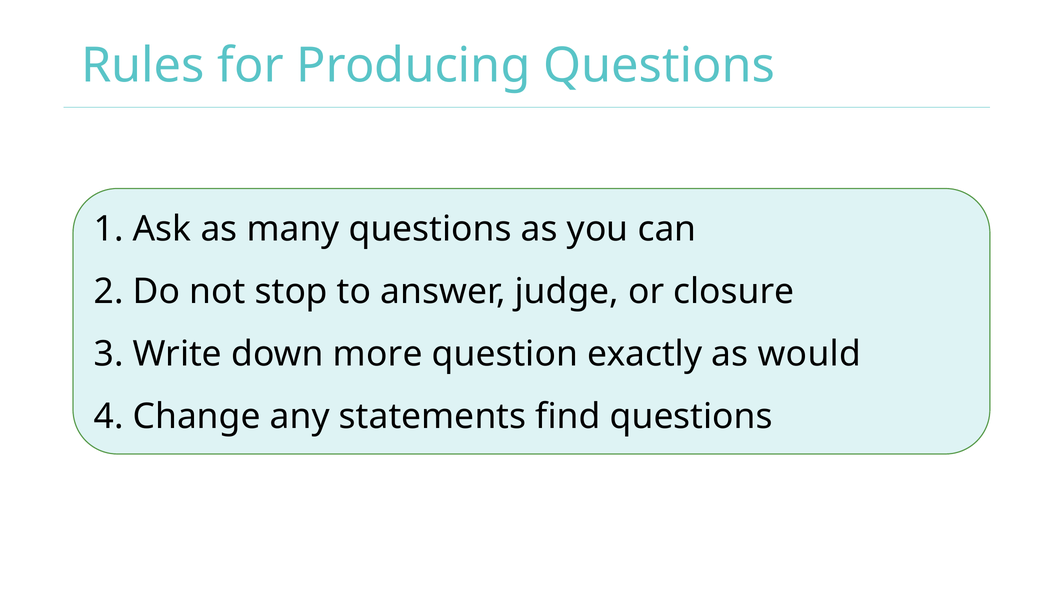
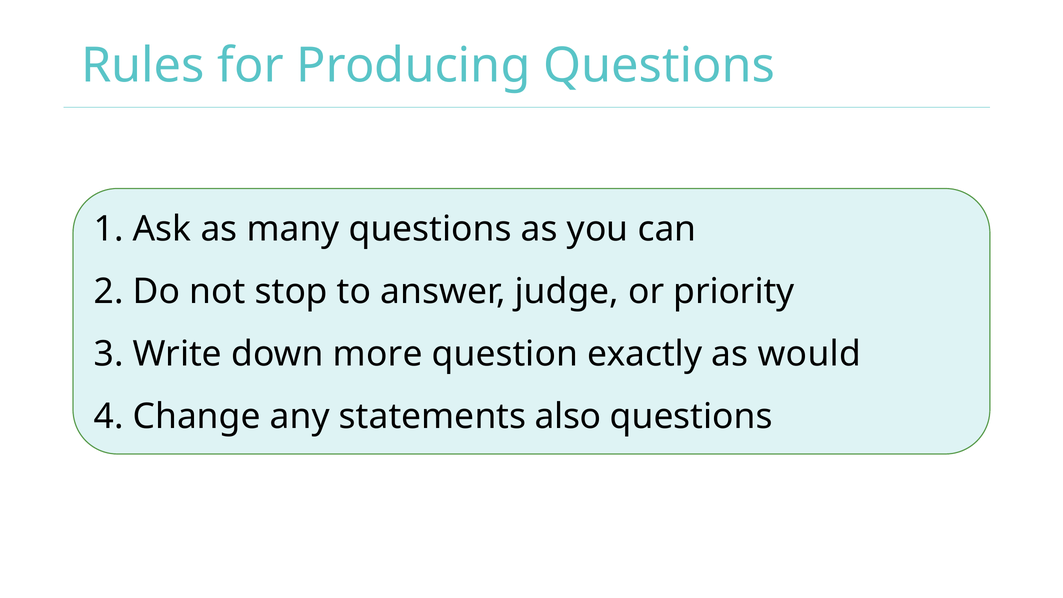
closure: closure -> priority (734, 292)
find: find -> also (568, 416)
